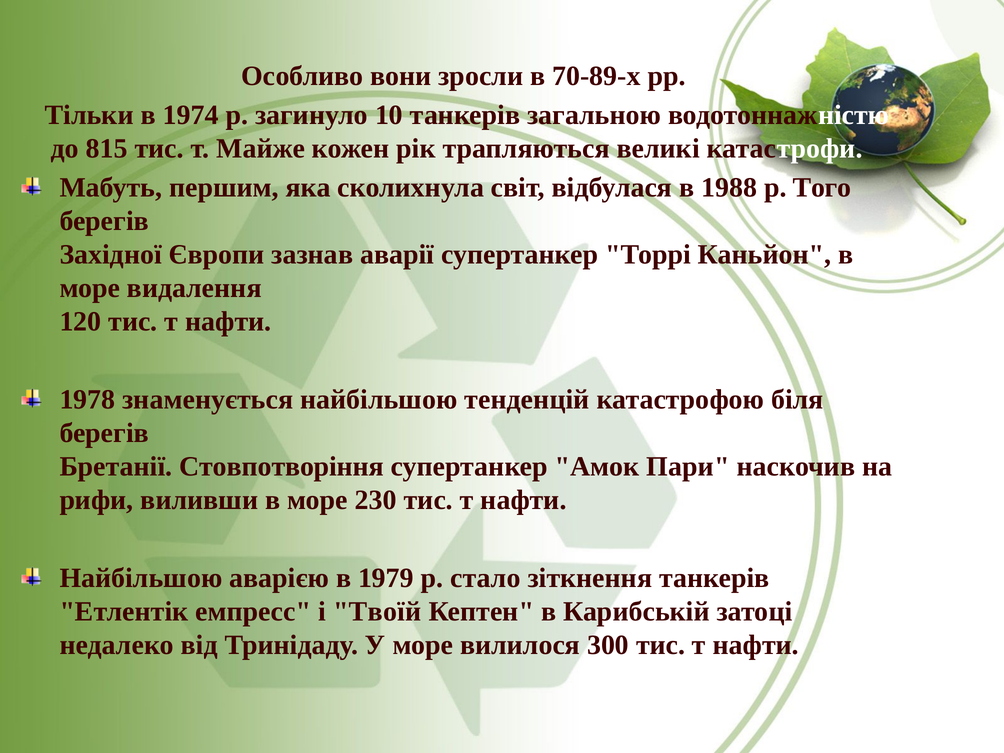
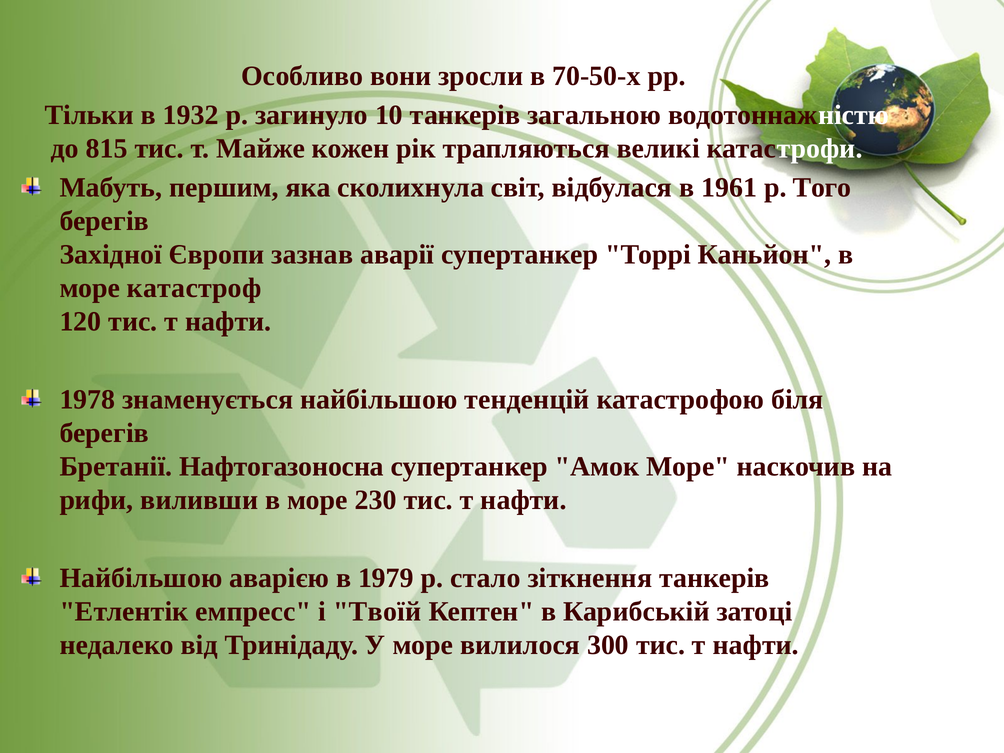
70-89-х: 70-89-х -> 70-50-х (596, 76)
1974: 1974 -> 1932 (191, 115)
1988: 1988 -> 1961 (729, 188)
видалення: видалення -> катастроф (194, 288)
Стовпотворіння: Стовпотворіння -> Нафтогазоносна (282, 467)
Амок Пари: Пари -> Море (688, 467)
